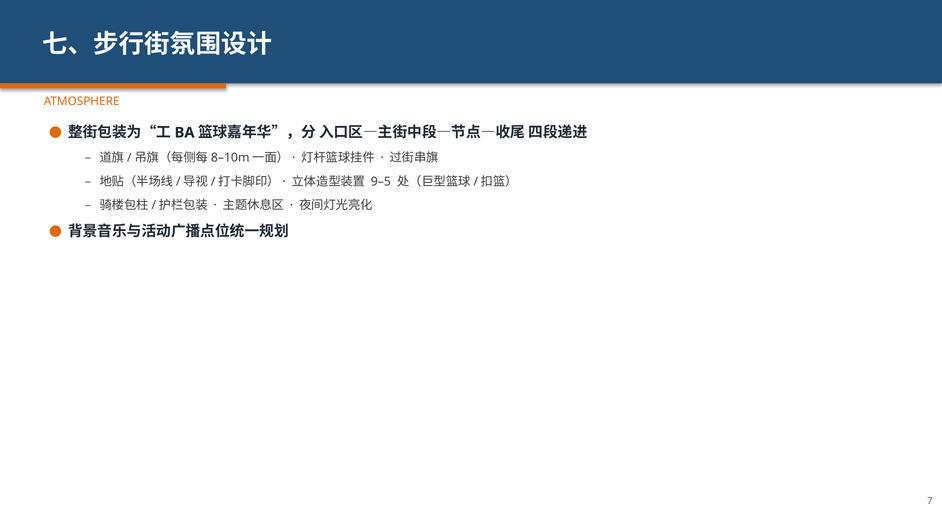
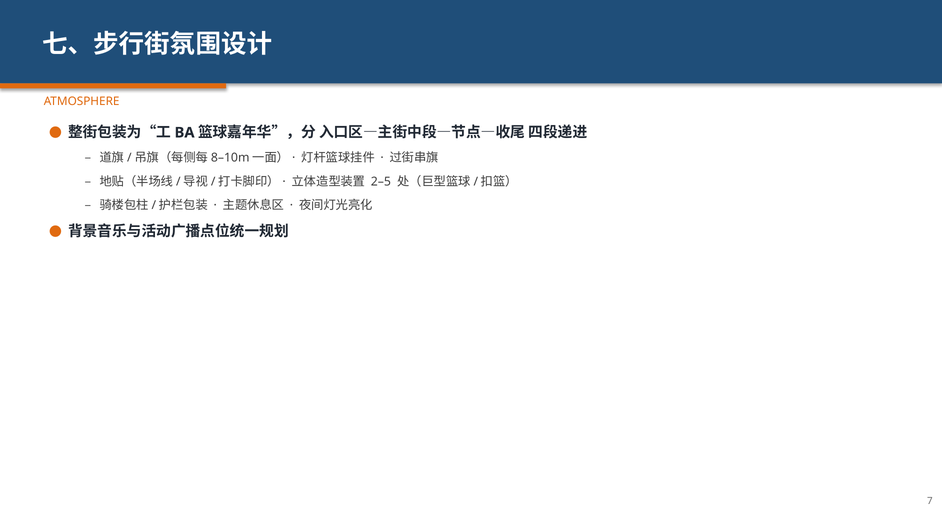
9–5: 9–5 -> 2–5 (381, 181)
